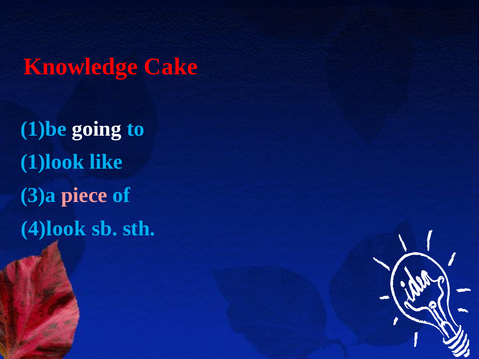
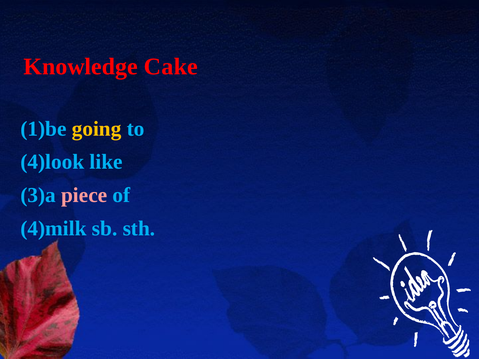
going colour: white -> yellow (97, 129)
1)look: 1)look -> 4)look (52, 162)
4)look: 4)look -> 4)milk (54, 228)
